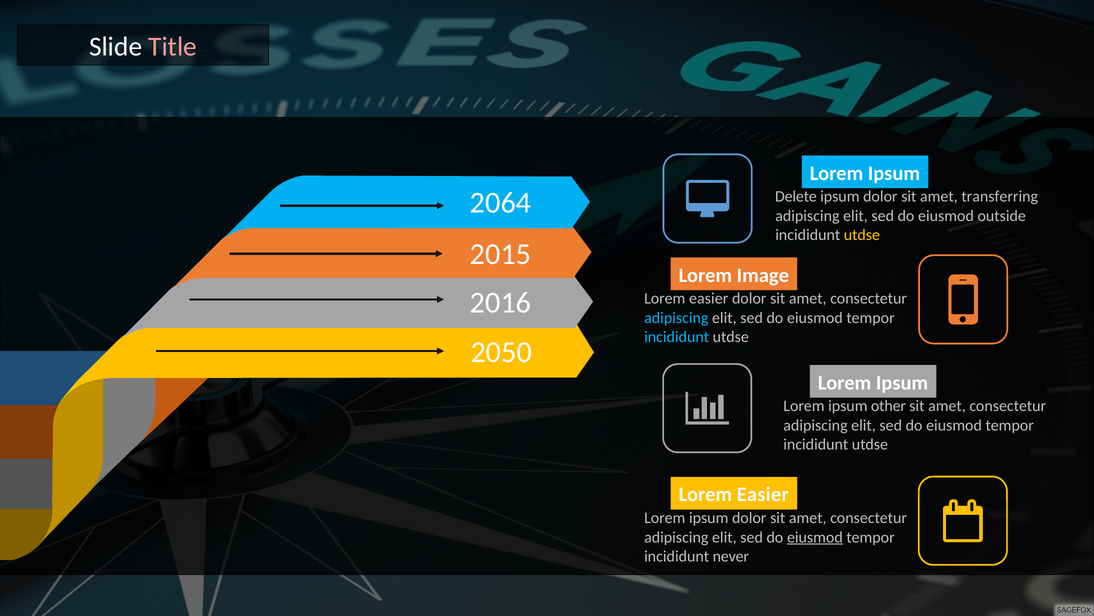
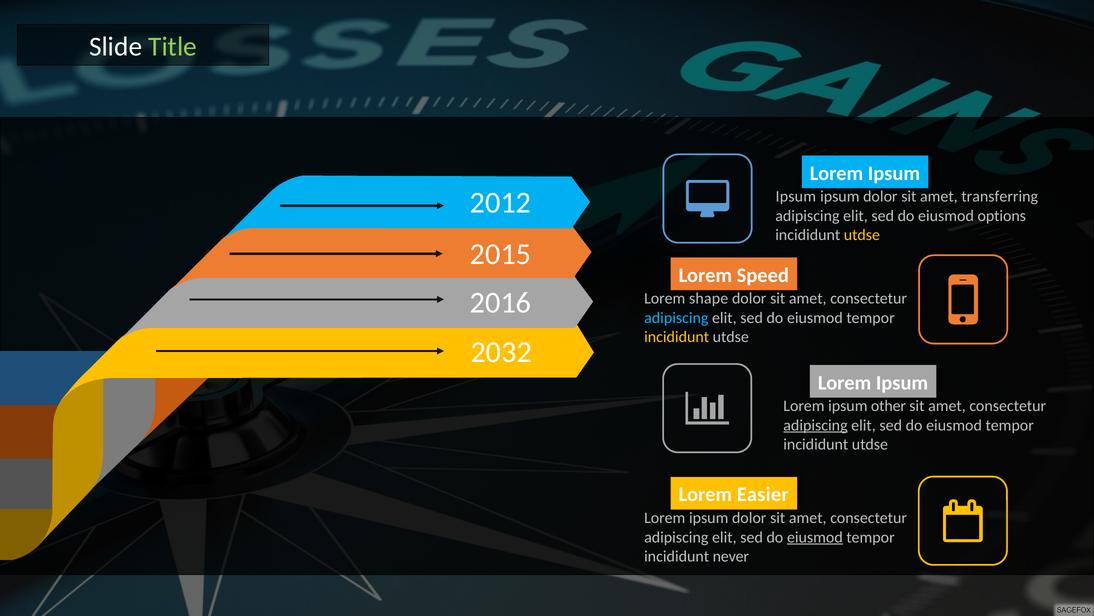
Title colour: pink -> light green (173, 47)
Delete: Delete -> Ipsum (796, 196)
2064: 2064 -> 2012 (501, 202)
outside: outside -> options (1002, 216)
Image: Image -> Speed (763, 275)
easier: easier -> shape (709, 298)
incididunt colour: light blue -> yellow (677, 337)
2050: 2050 -> 2032 (501, 352)
adipiscing underline: none -> present (815, 425)
